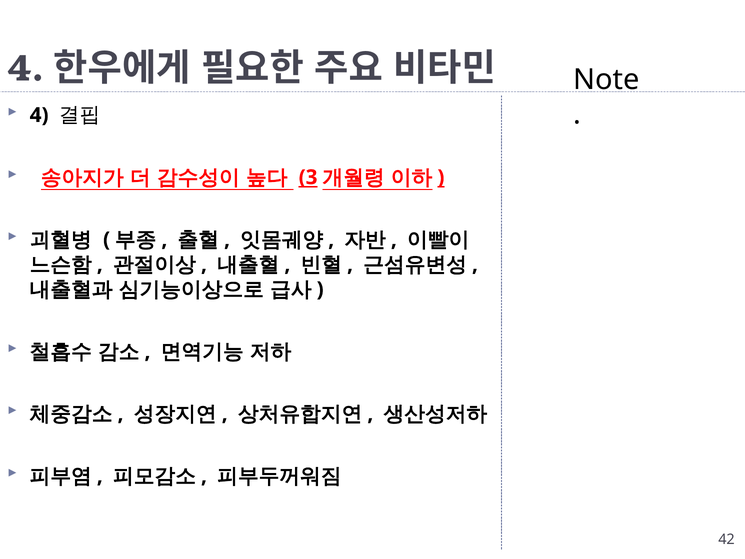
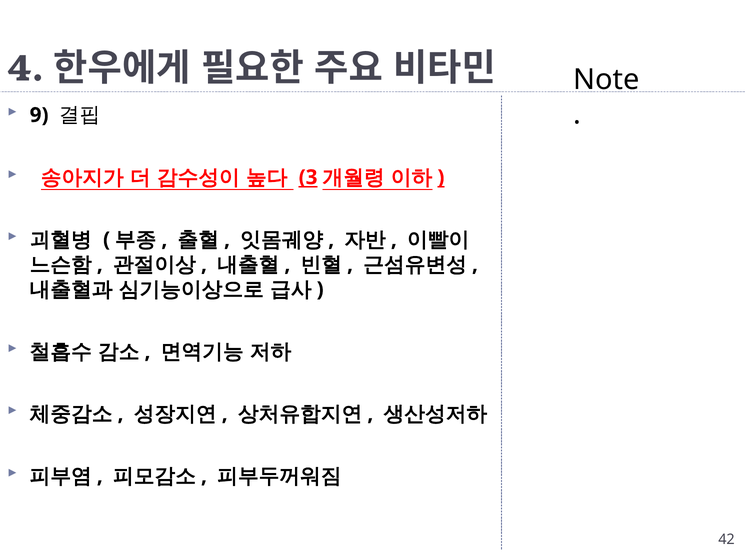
4: 4 -> 9 (39, 115)
